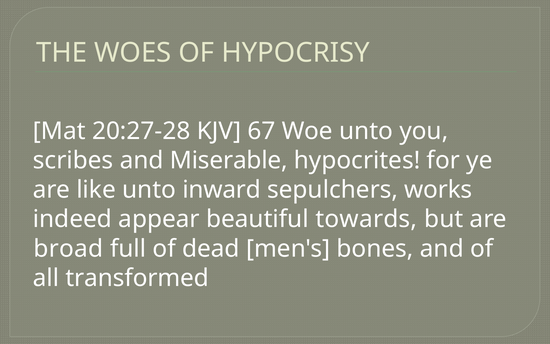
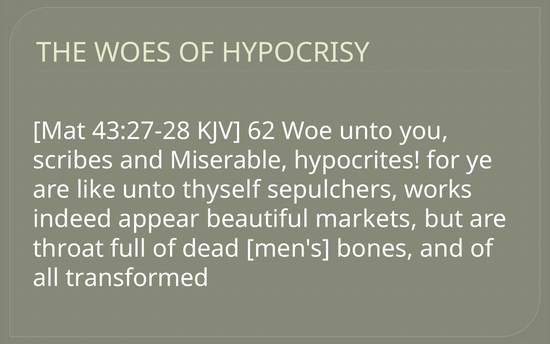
20:27-28: 20:27-28 -> 43:27-28 (141, 131)
67: 67 -> 62 (262, 131)
inward: inward -> thyself (221, 190)
towards: towards -> markets (366, 219)
broad: broad -> throat (68, 248)
